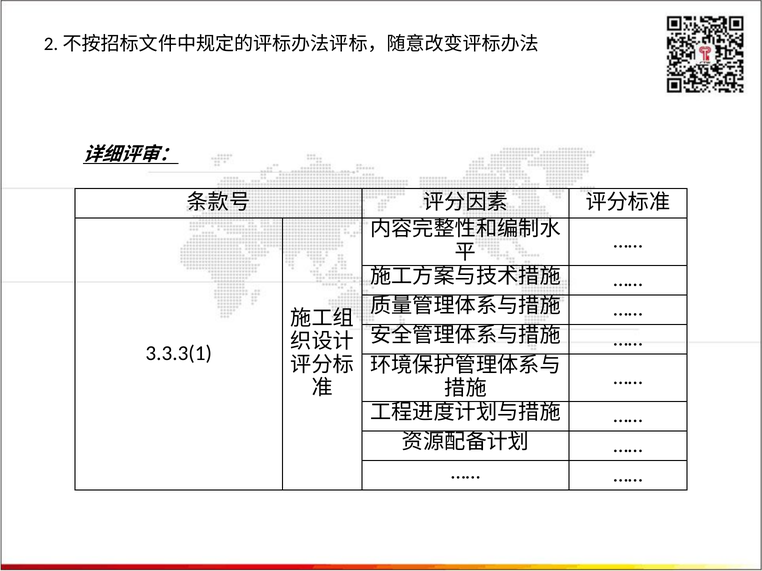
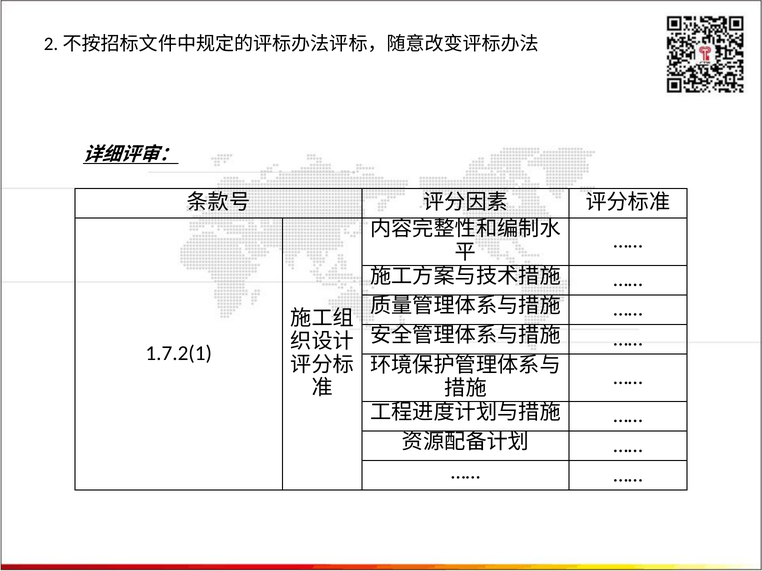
3.3.3(1: 3.3.3(1 -> 1.7.2(1 (179, 354)
